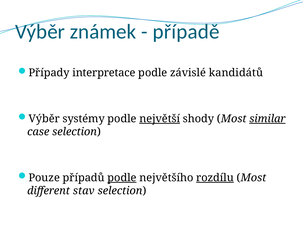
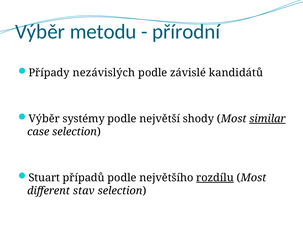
známek: známek -> metodu (103, 32)
případě: případě -> přírodní (186, 32)
interpretace: interpretace -> nezávislých (104, 73)
největší underline: present -> none (160, 119)
Pouze: Pouze -> Stuart (44, 178)
podle underline: present -> none (122, 178)
